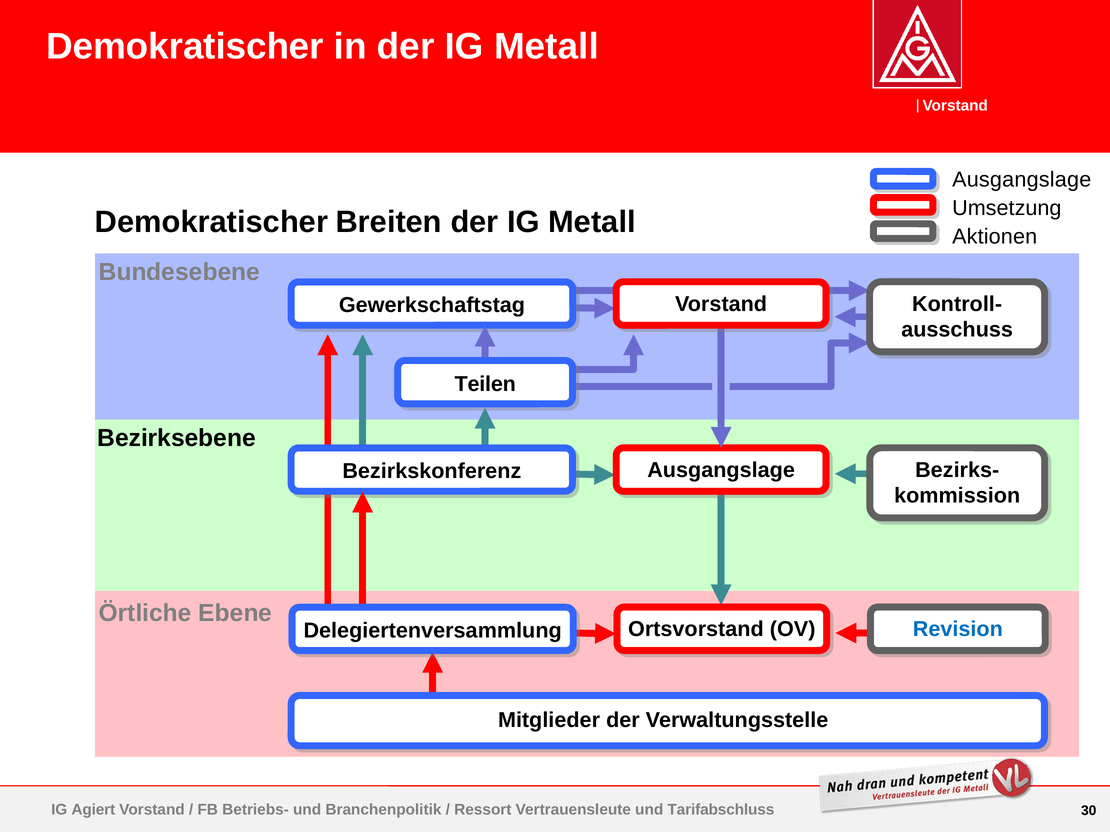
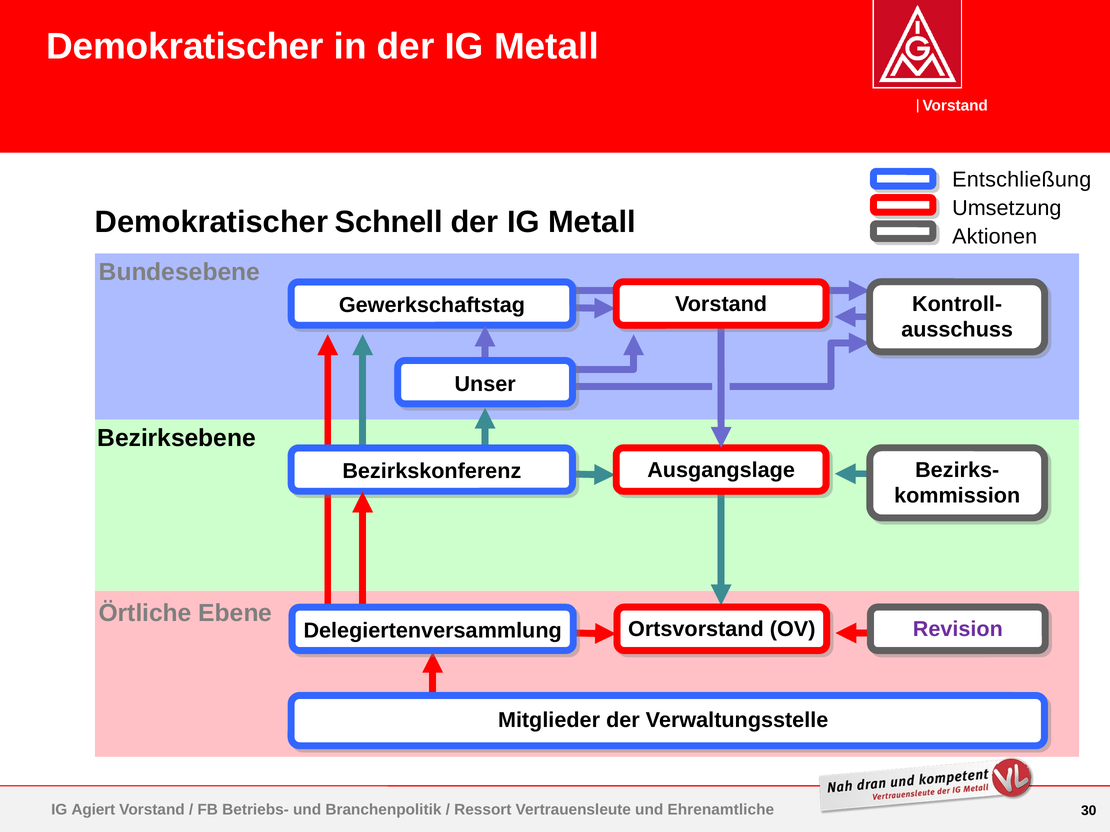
Ausgangslage: Ausgangslage -> Entschließung (1022, 180)
Breiten: Breiten -> Schnell (389, 222)
Teilen: Teilen -> Unser (485, 384)
Revision colour: blue -> purple (958, 630)
Tarifabschluss: Tarifabschluss -> Ehrenamtliche (721, 810)
